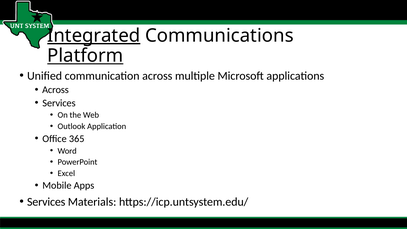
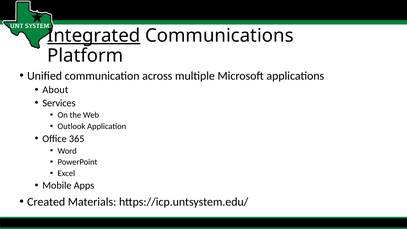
Platform underline: present -> none (85, 56)
Across: Across -> About (55, 90)
Services: Services -> Created (46, 202)
